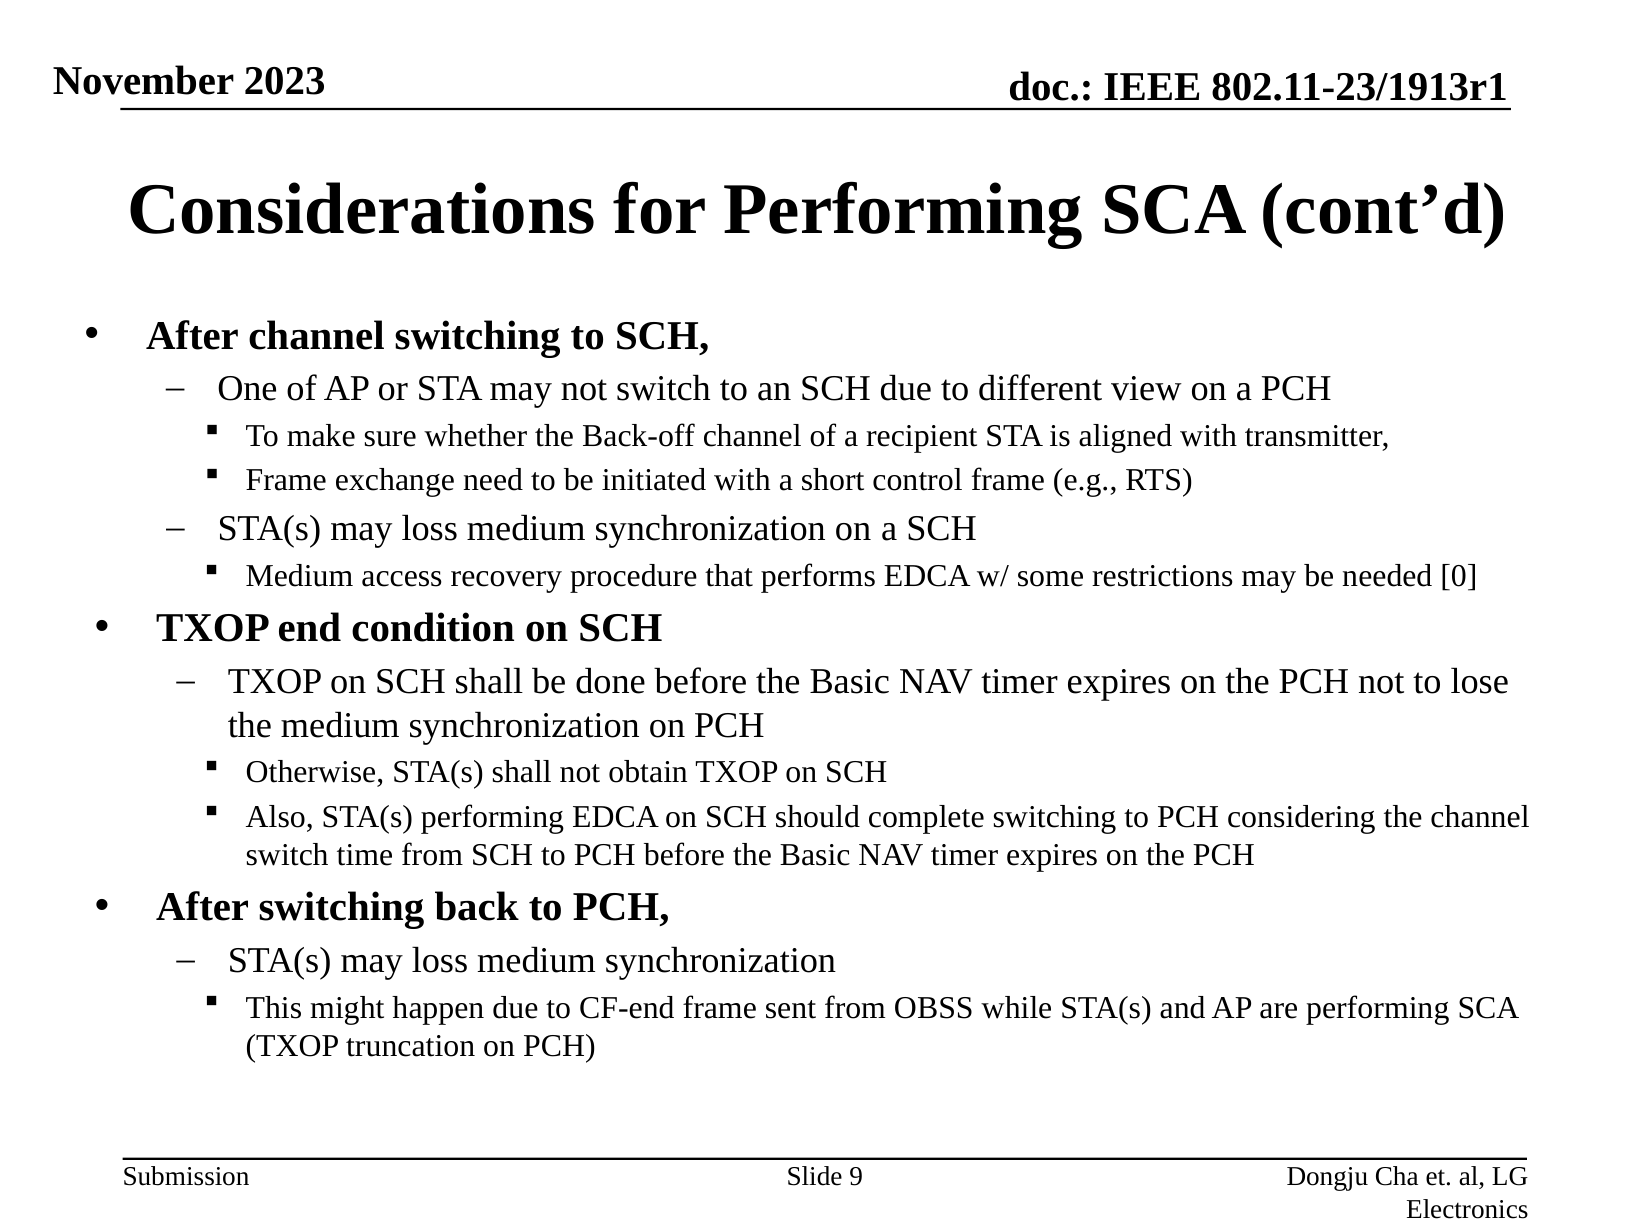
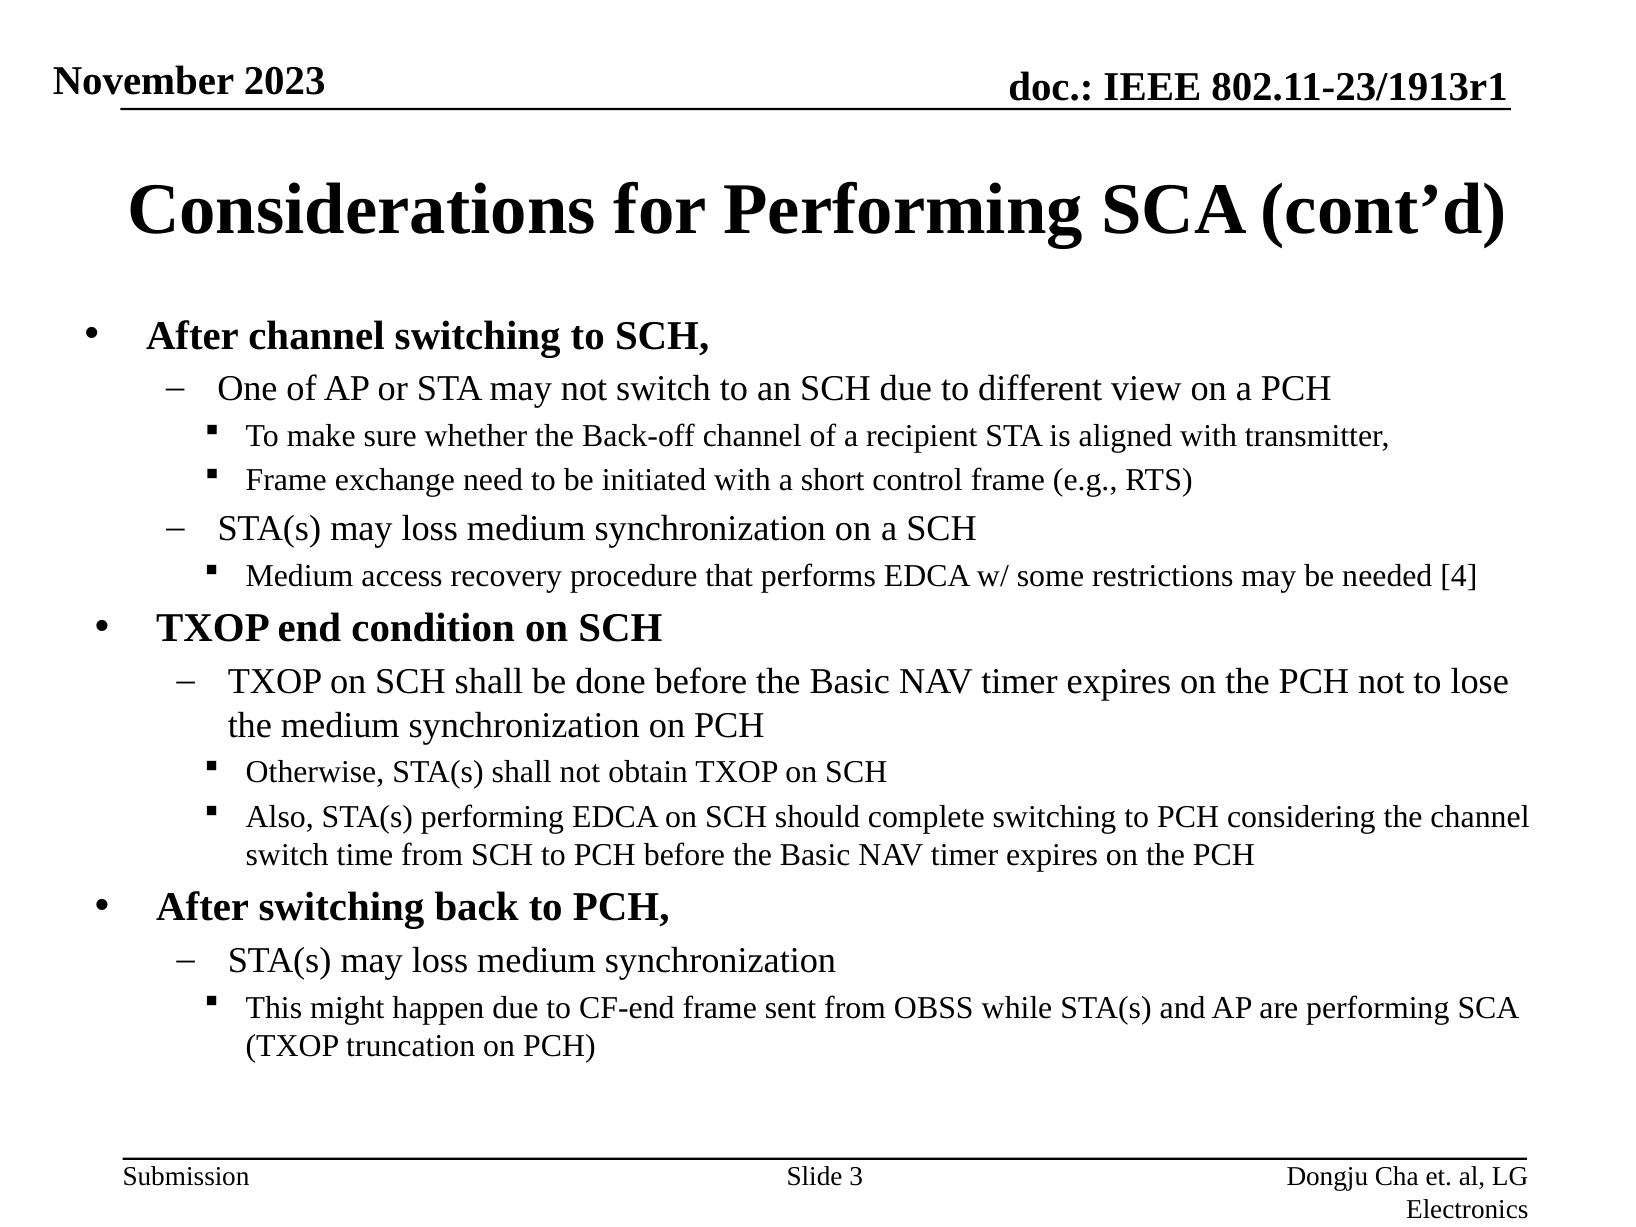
0: 0 -> 4 (1459, 576)
9: 9 -> 3 (856, 1177)
